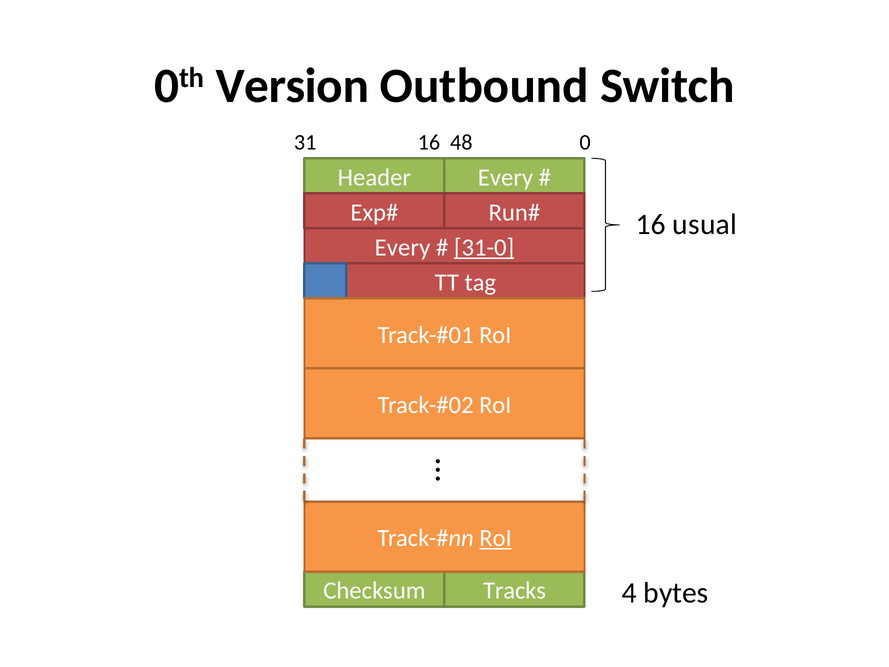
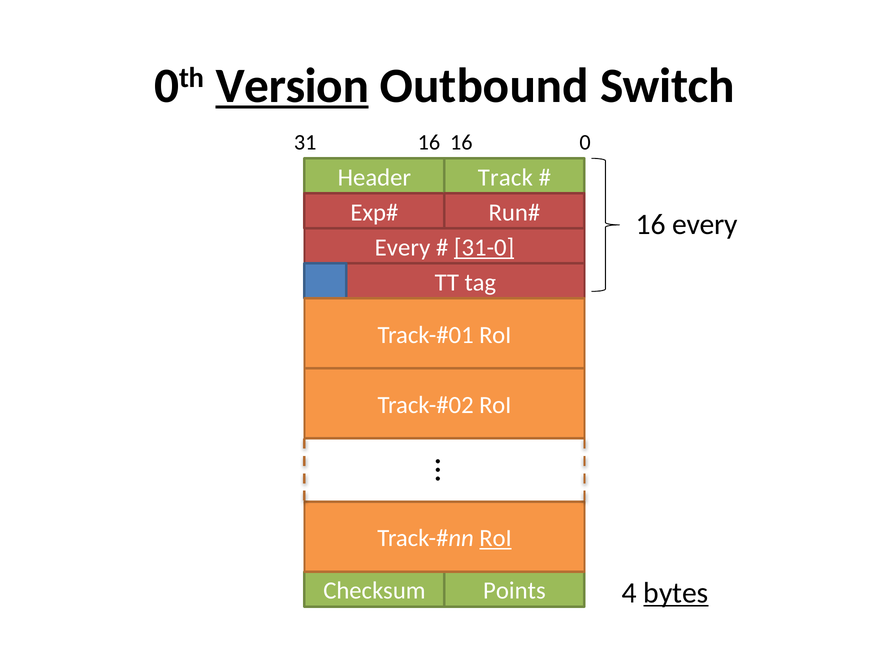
Version underline: none -> present (292, 86)
16 48: 48 -> 16 (461, 143)
Every: Every -> Track (505, 178)
16 usual: usual -> every (705, 225)
Tracks: Tracks -> Points (514, 591)
bytes underline: none -> present (676, 593)
